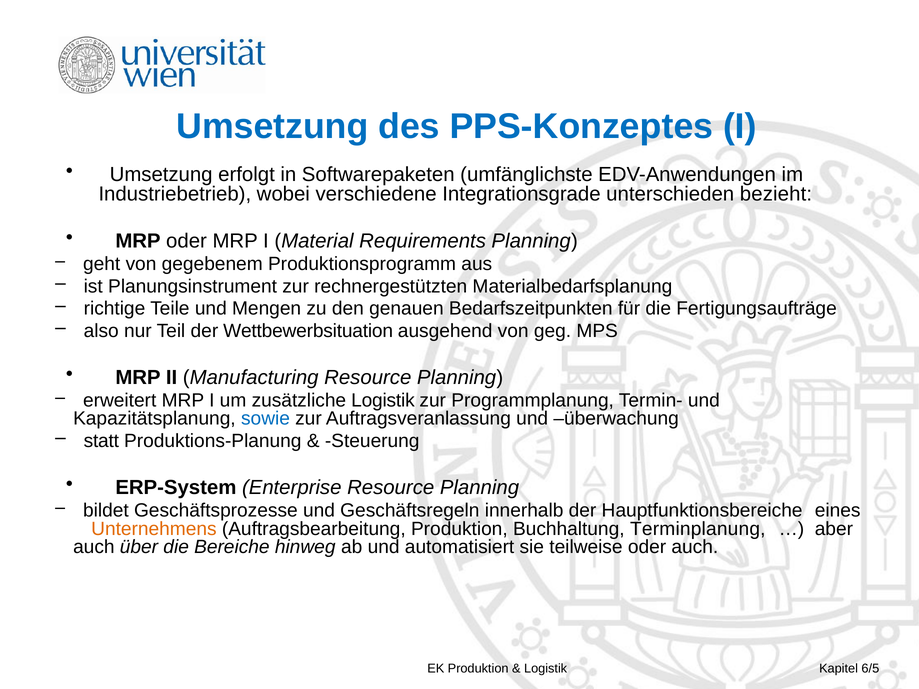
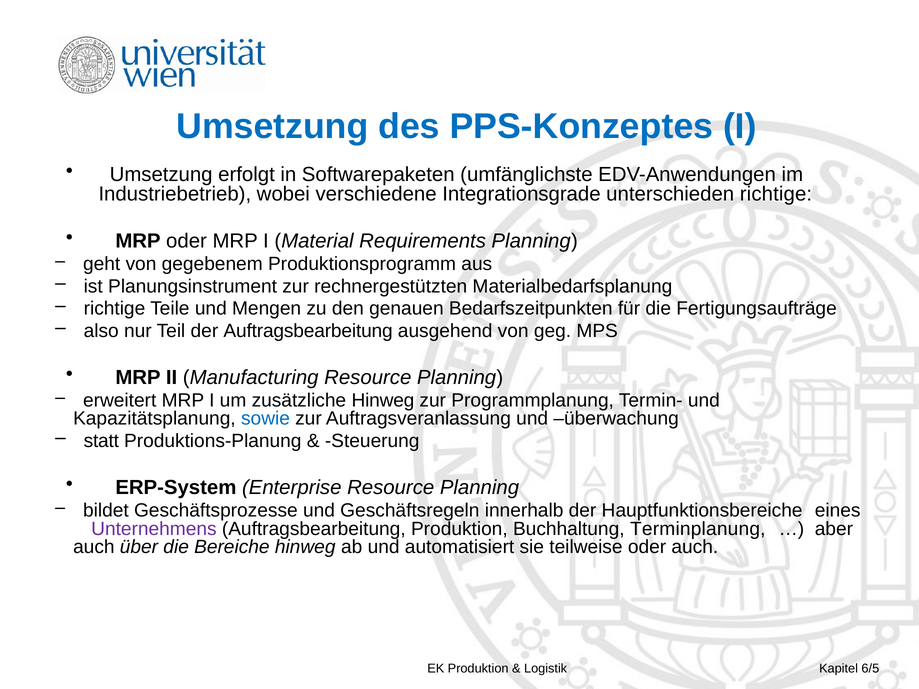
unterschieden bezieht: bezieht -> richtige (776, 194)
der Wettbewerbsituation: Wettbewerbsituation -> Auftragsbearbeitung (308, 331)
zusätzliche Logistik: Logistik -> Hinweg (383, 400)
Unternehmens colour: orange -> purple (154, 529)
